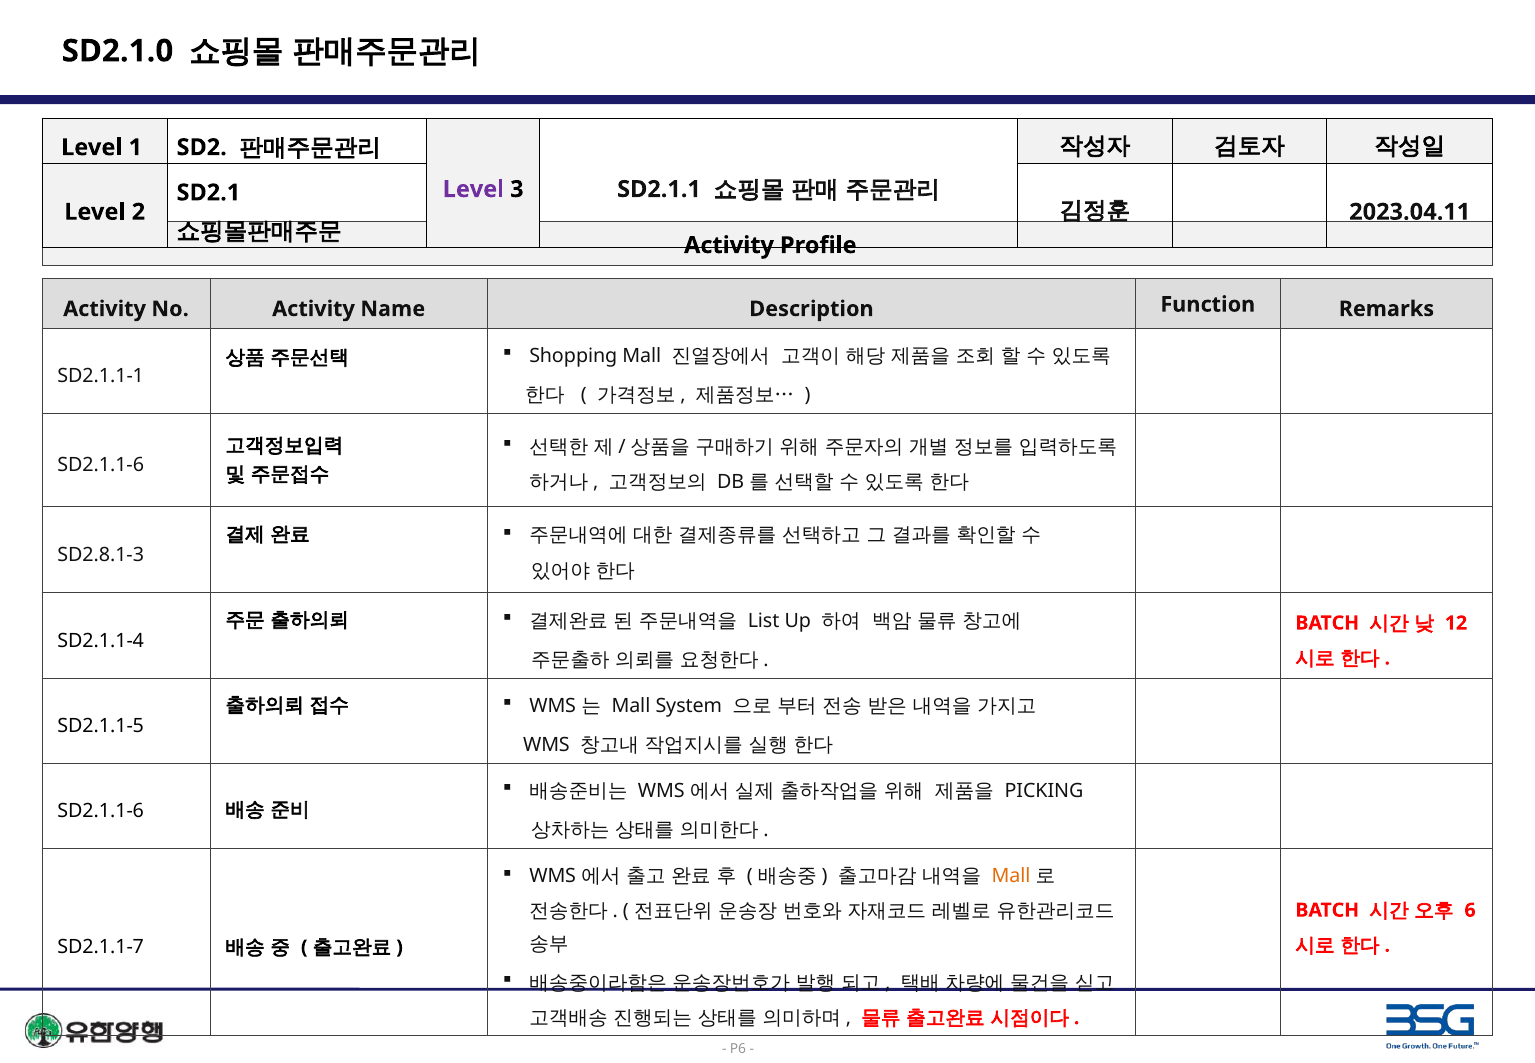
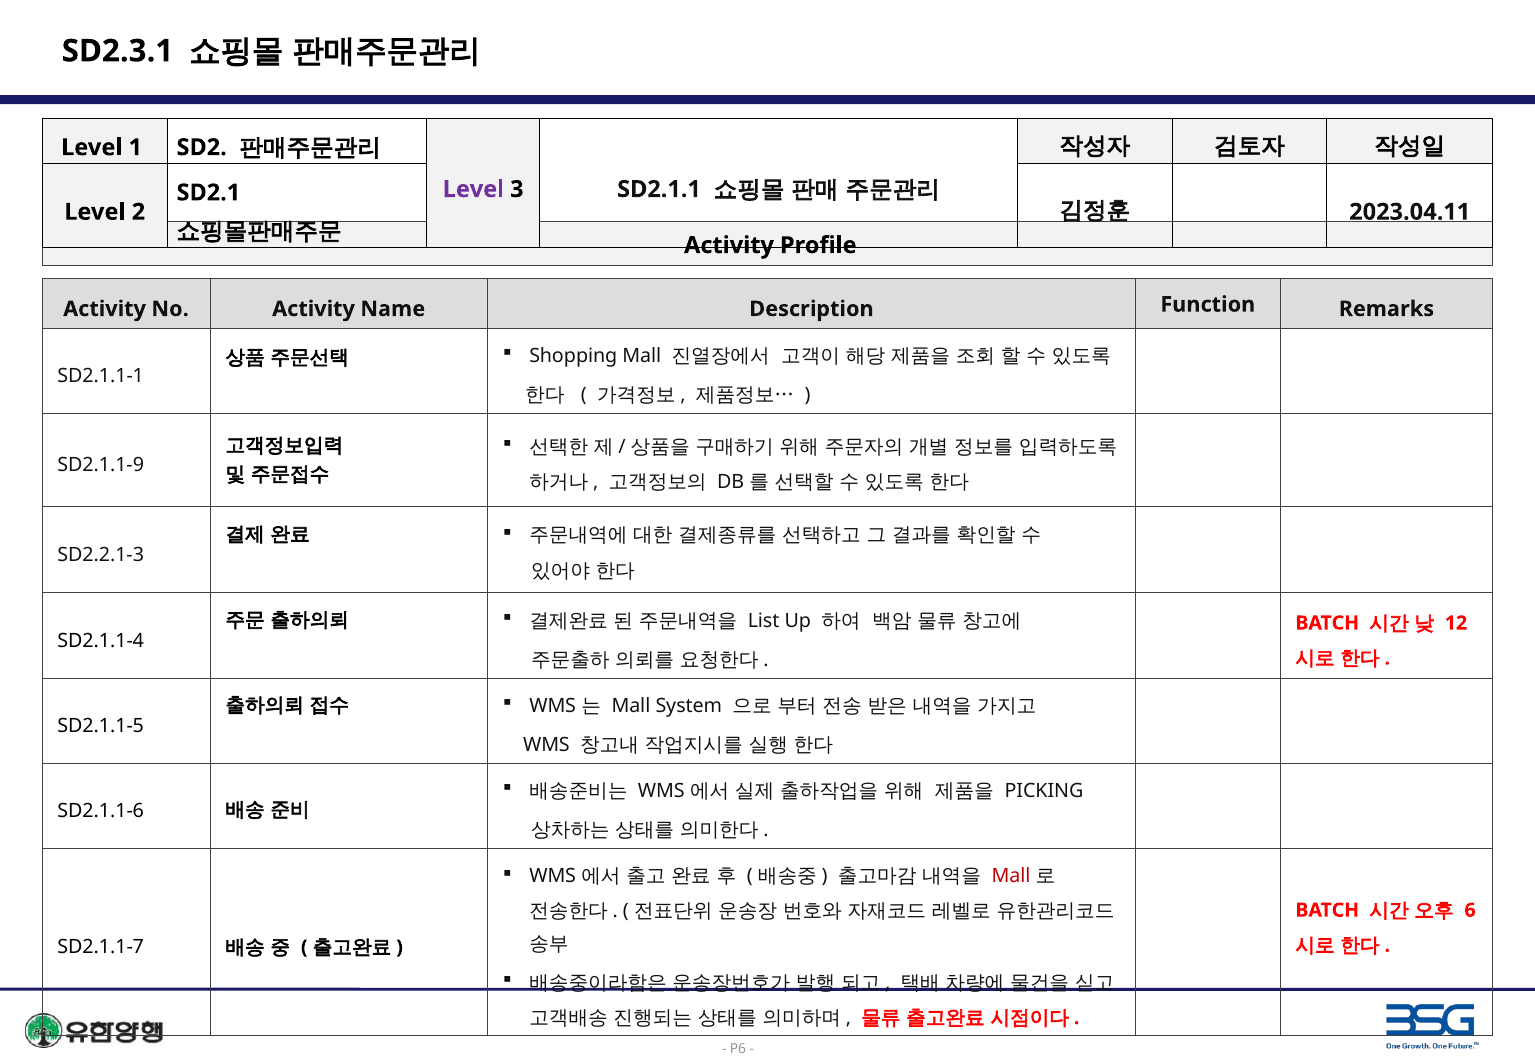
SD2.1.0: SD2.1.0 -> SD2.3.1 (118, 51)
SD2.1.1-6: SD2.1.1-6 -> SD2.1.1-9 (101, 465)
SD2.8.1-3: SD2.8.1-3 -> SD2.2.1-3 (101, 555)
Mall colour: orange -> red (1011, 876)
